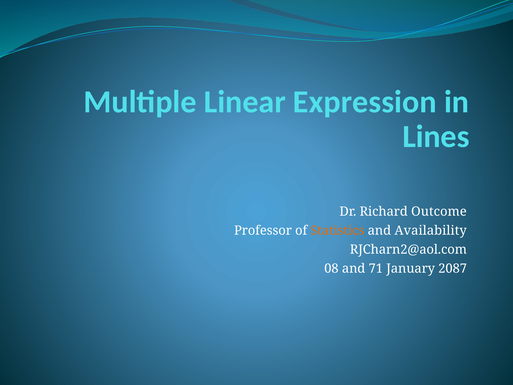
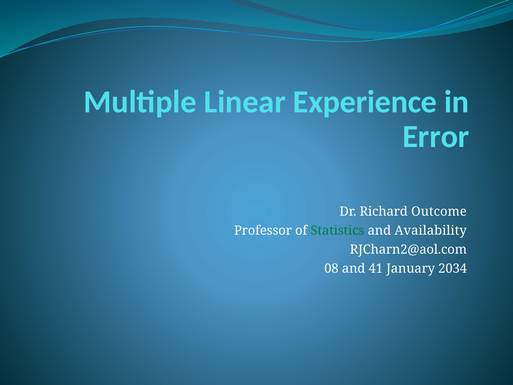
Expression: Expression -> Experience (365, 102)
Lines: Lines -> Error (436, 136)
Statistics colour: orange -> green (337, 230)
71: 71 -> 41 (376, 269)
2087: 2087 -> 2034 (453, 269)
